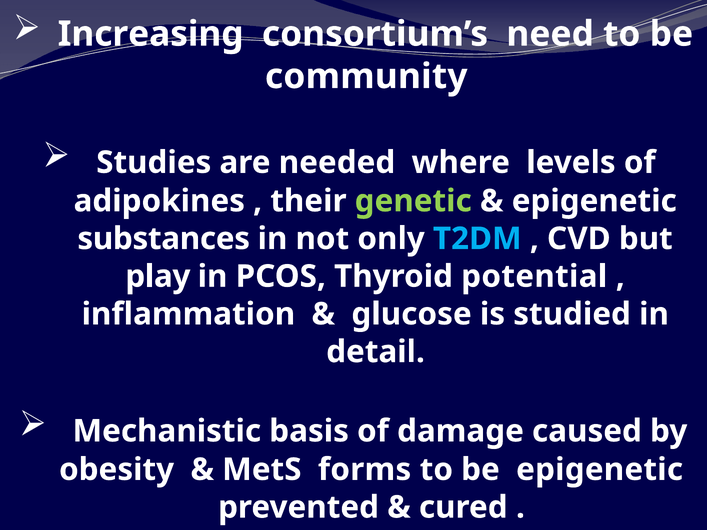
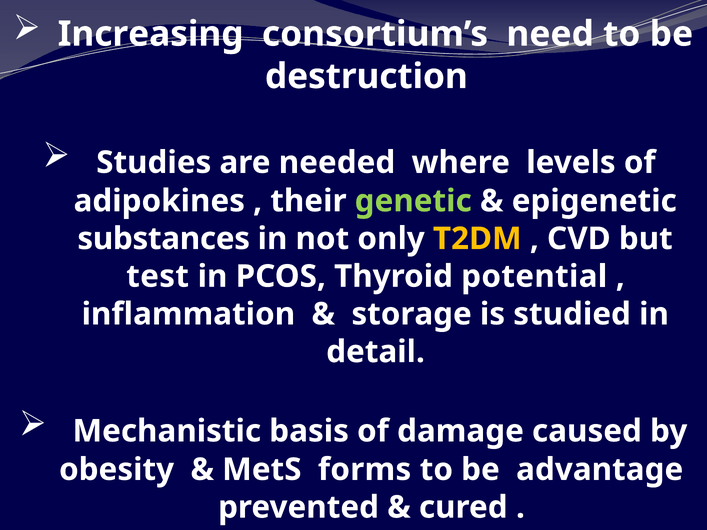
community: community -> destruction (366, 76)
T2DM colour: light blue -> yellow (477, 239)
play: play -> test (158, 277)
glucose: glucose -> storage (412, 314)
be epigenetic: epigenetic -> advantage (600, 470)
